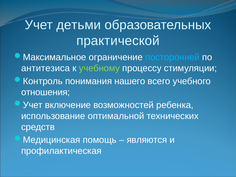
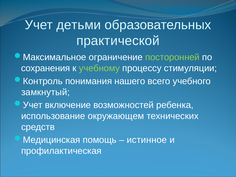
посторонней colour: light blue -> light green (172, 57)
антитезиса: антитезиса -> сохранения (46, 68)
отношения: отношения -> замкнутый (45, 92)
оптимальной: оптимальной -> окружающем (116, 116)
являются: являются -> истинное (147, 140)
